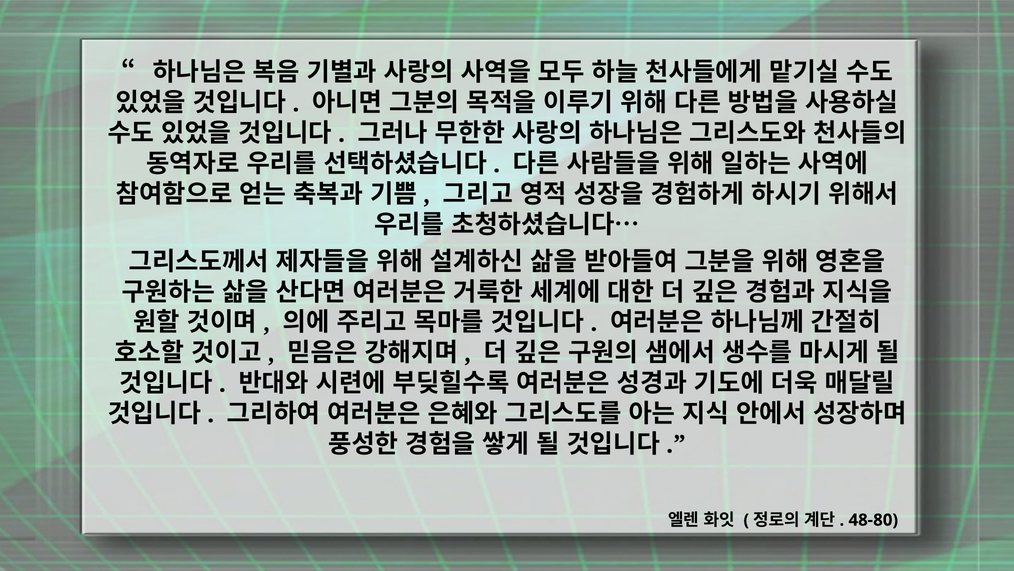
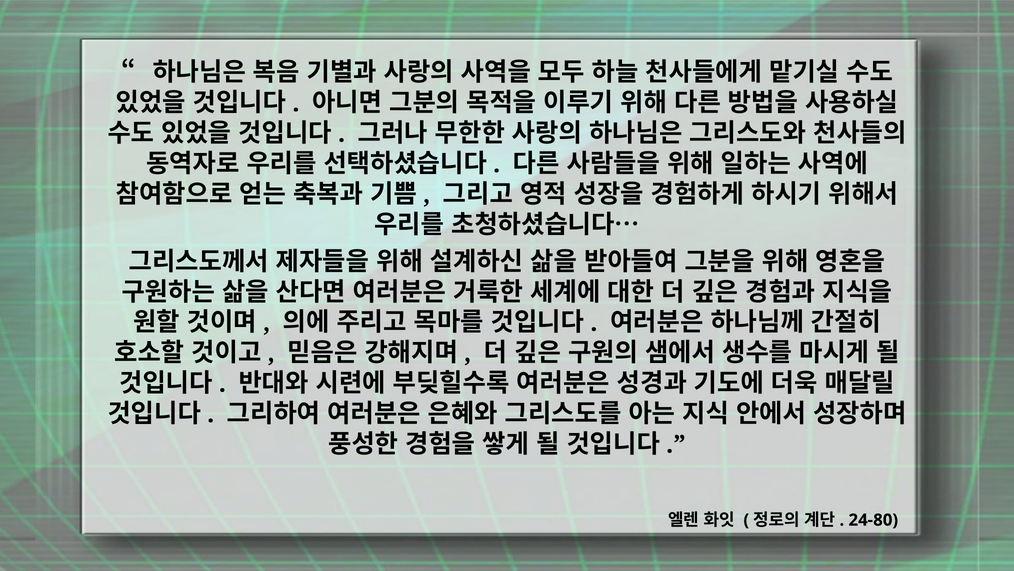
48-80: 48-80 -> 24-80 (873, 520)
